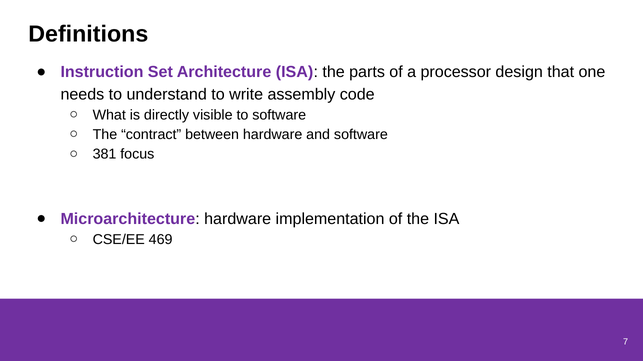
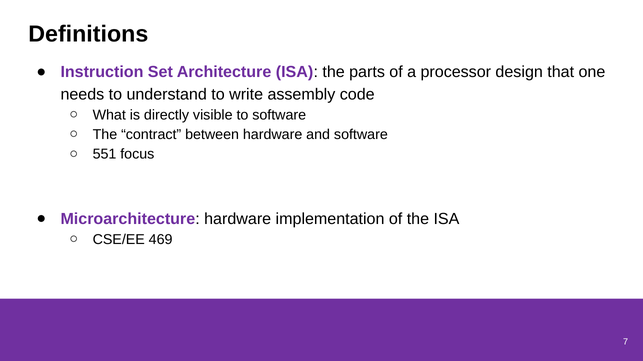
381: 381 -> 551 (105, 154)
